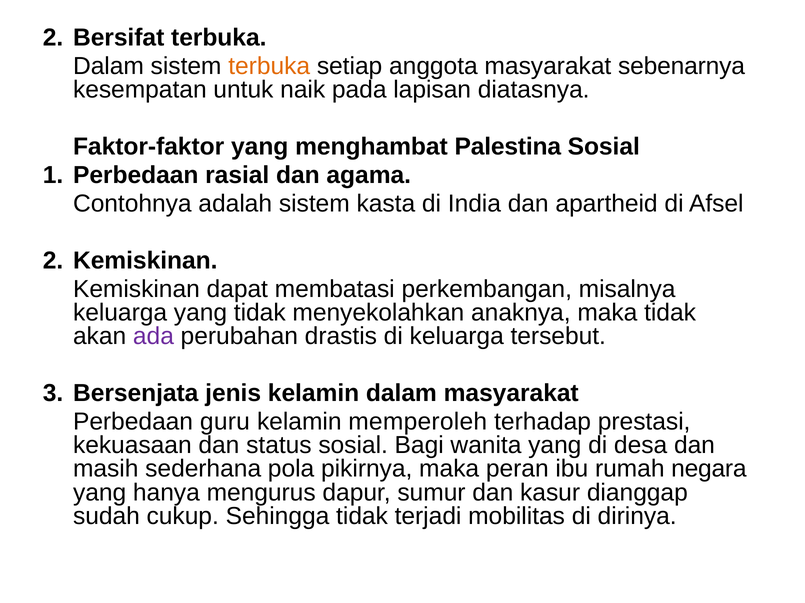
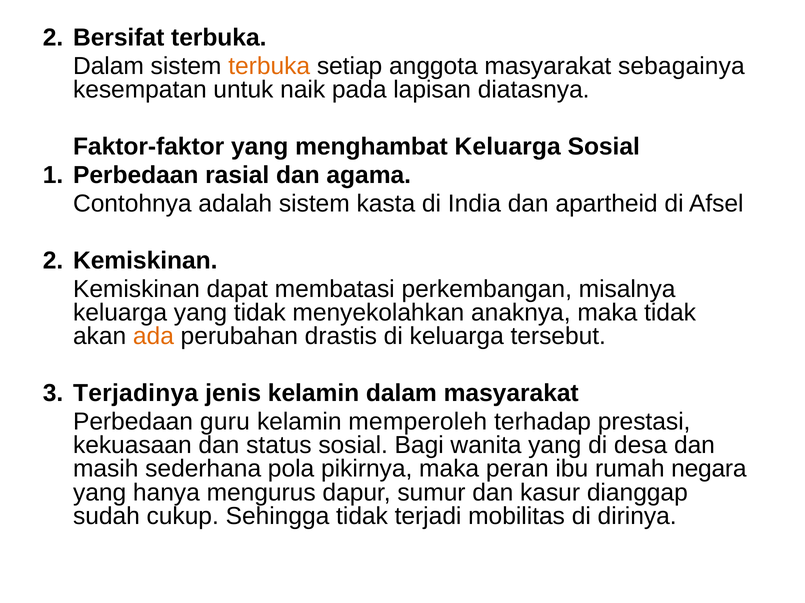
sebenarnya: sebenarnya -> sebagainya (681, 66)
menghambat Palestina: Palestina -> Keluarga (508, 147)
ada colour: purple -> orange (153, 337)
Bersenjata: Bersenjata -> Terjadinya (136, 394)
